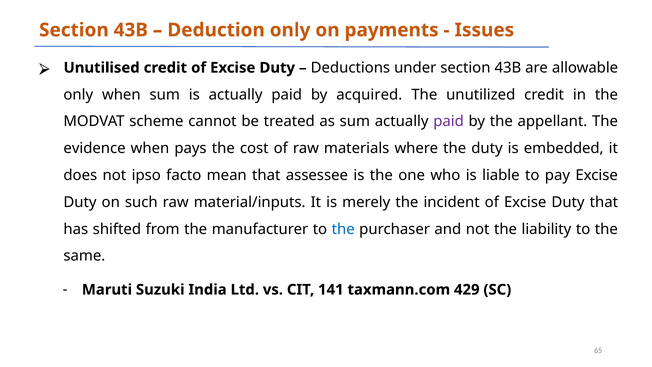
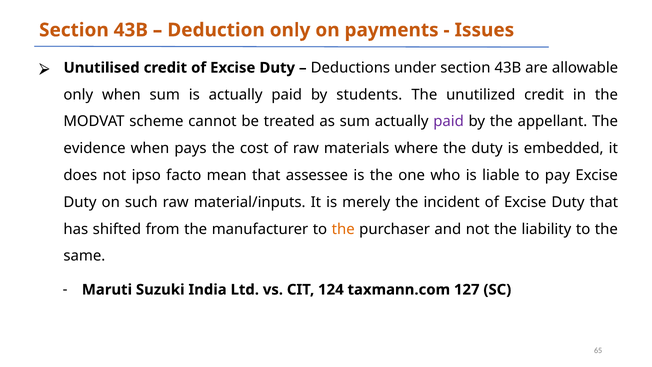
acquired: acquired -> students (369, 95)
the colour: blue -> orange (343, 229)
141: 141 -> 124 (331, 289)
429: 429 -> 127 (467, 289)
